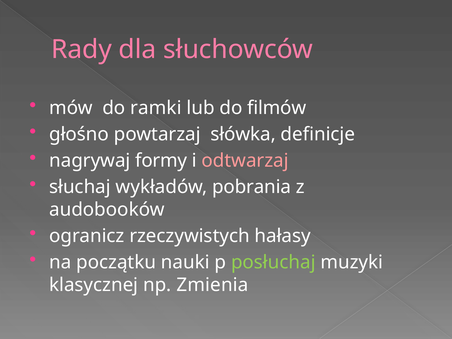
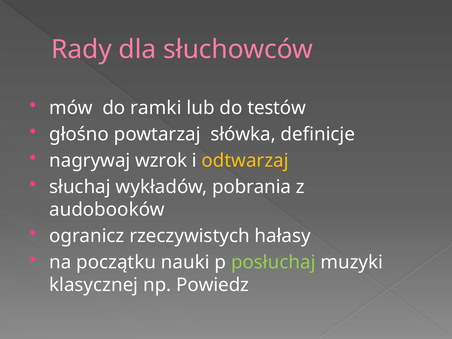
filmów: filmów -> testów (277, 108)
formy: formy -> wzrok (161, 161)
odtwarzaj colour: pink -> yellow (245, 161)
Zmienia: Zmienia -> Powiedz (213, 285)
